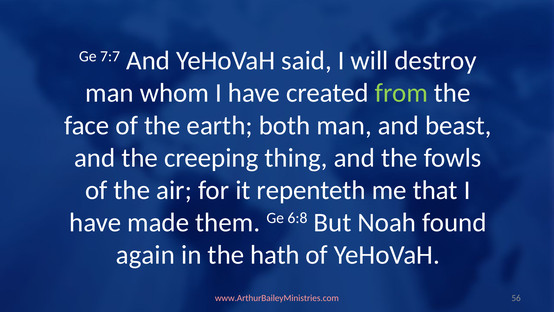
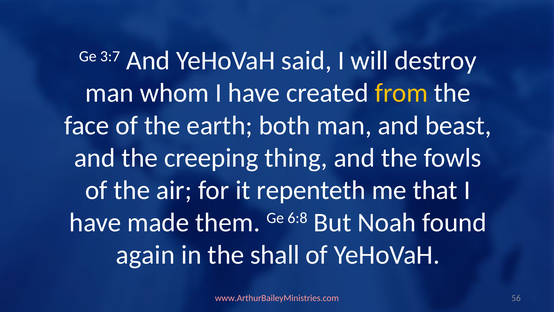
7:7: 7:7 -> 3:7 (110, 56)
from colour: light green -> yellow (401, 93)
hath: hath -> shall (275, 255)
